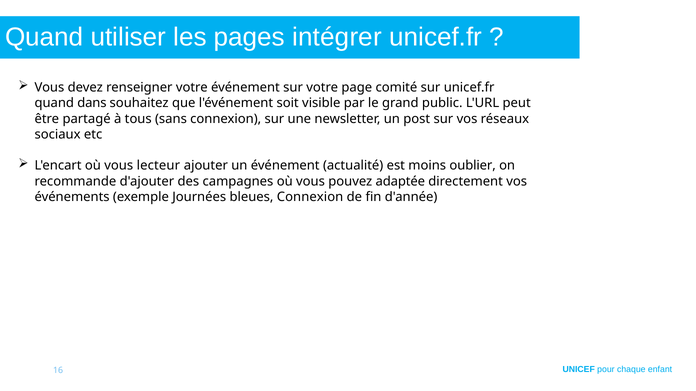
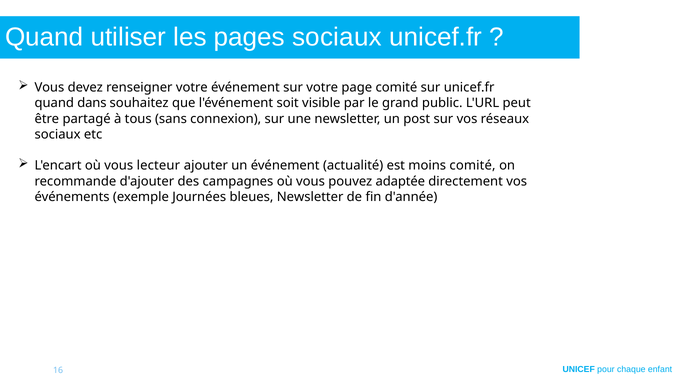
pages intégrer: intégrer -> sociaux (337, 37)
moins oublier: oublier -> comité (473, 166)
bleues Connexion: Connexion -> Newsletter (310, 197)
